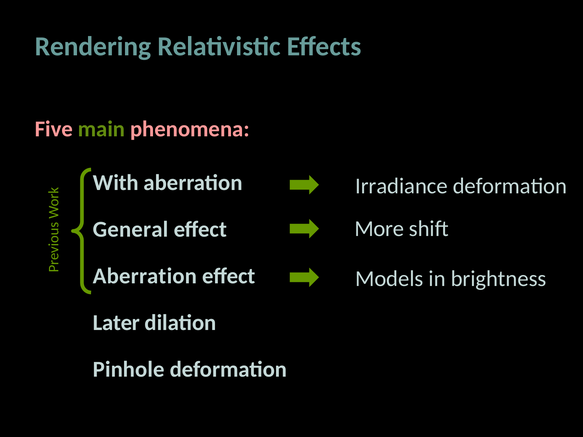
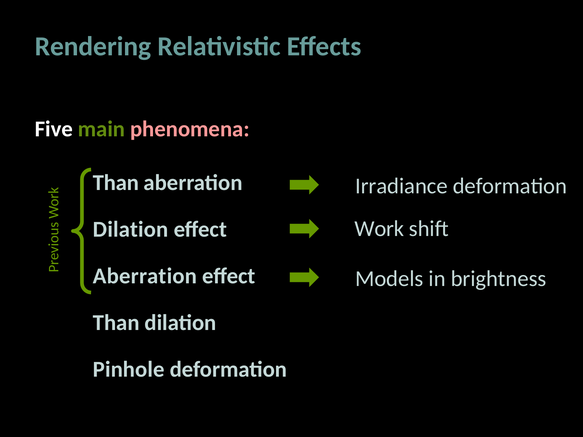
Five colour: pink -> white (54, 129)
With: With -> Than (116, 183)
More: More -> Work (379, 229)
General: General -> Dilation (131, 230)
Later: Later -> Than (116, 323)
